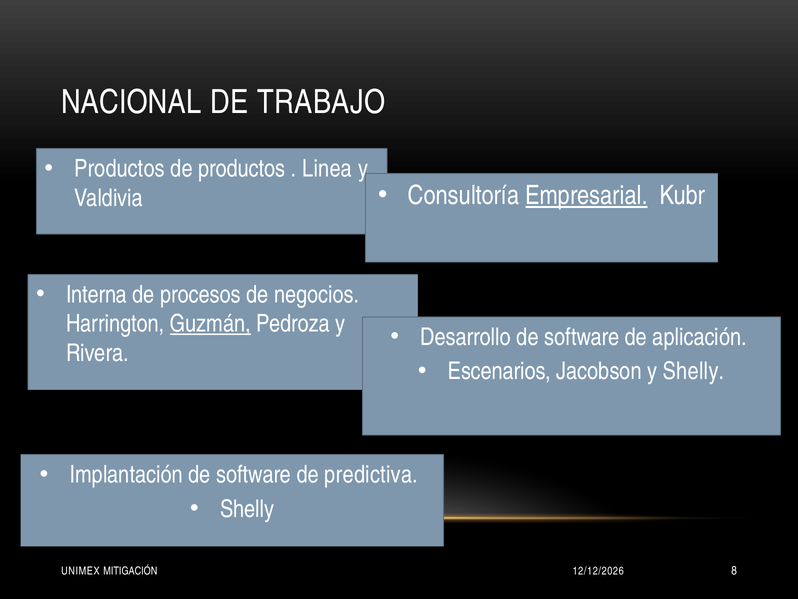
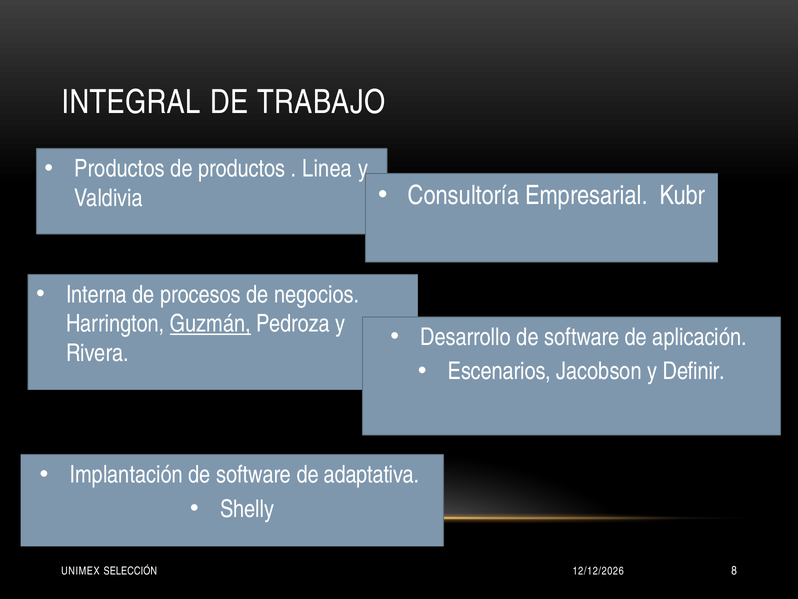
NACIONAL: NACIONAL -> INTEGRAL (131, 102)
Empresarial underline: present -> none (586, 195)
y Shelly: Shelly -> Definir (694, 371)
predictiva: predictiva -> adaptativa (372, 474)
MITIGACIÓN: MITIGACIÓN -> SELECCIÓN (130, 571)
